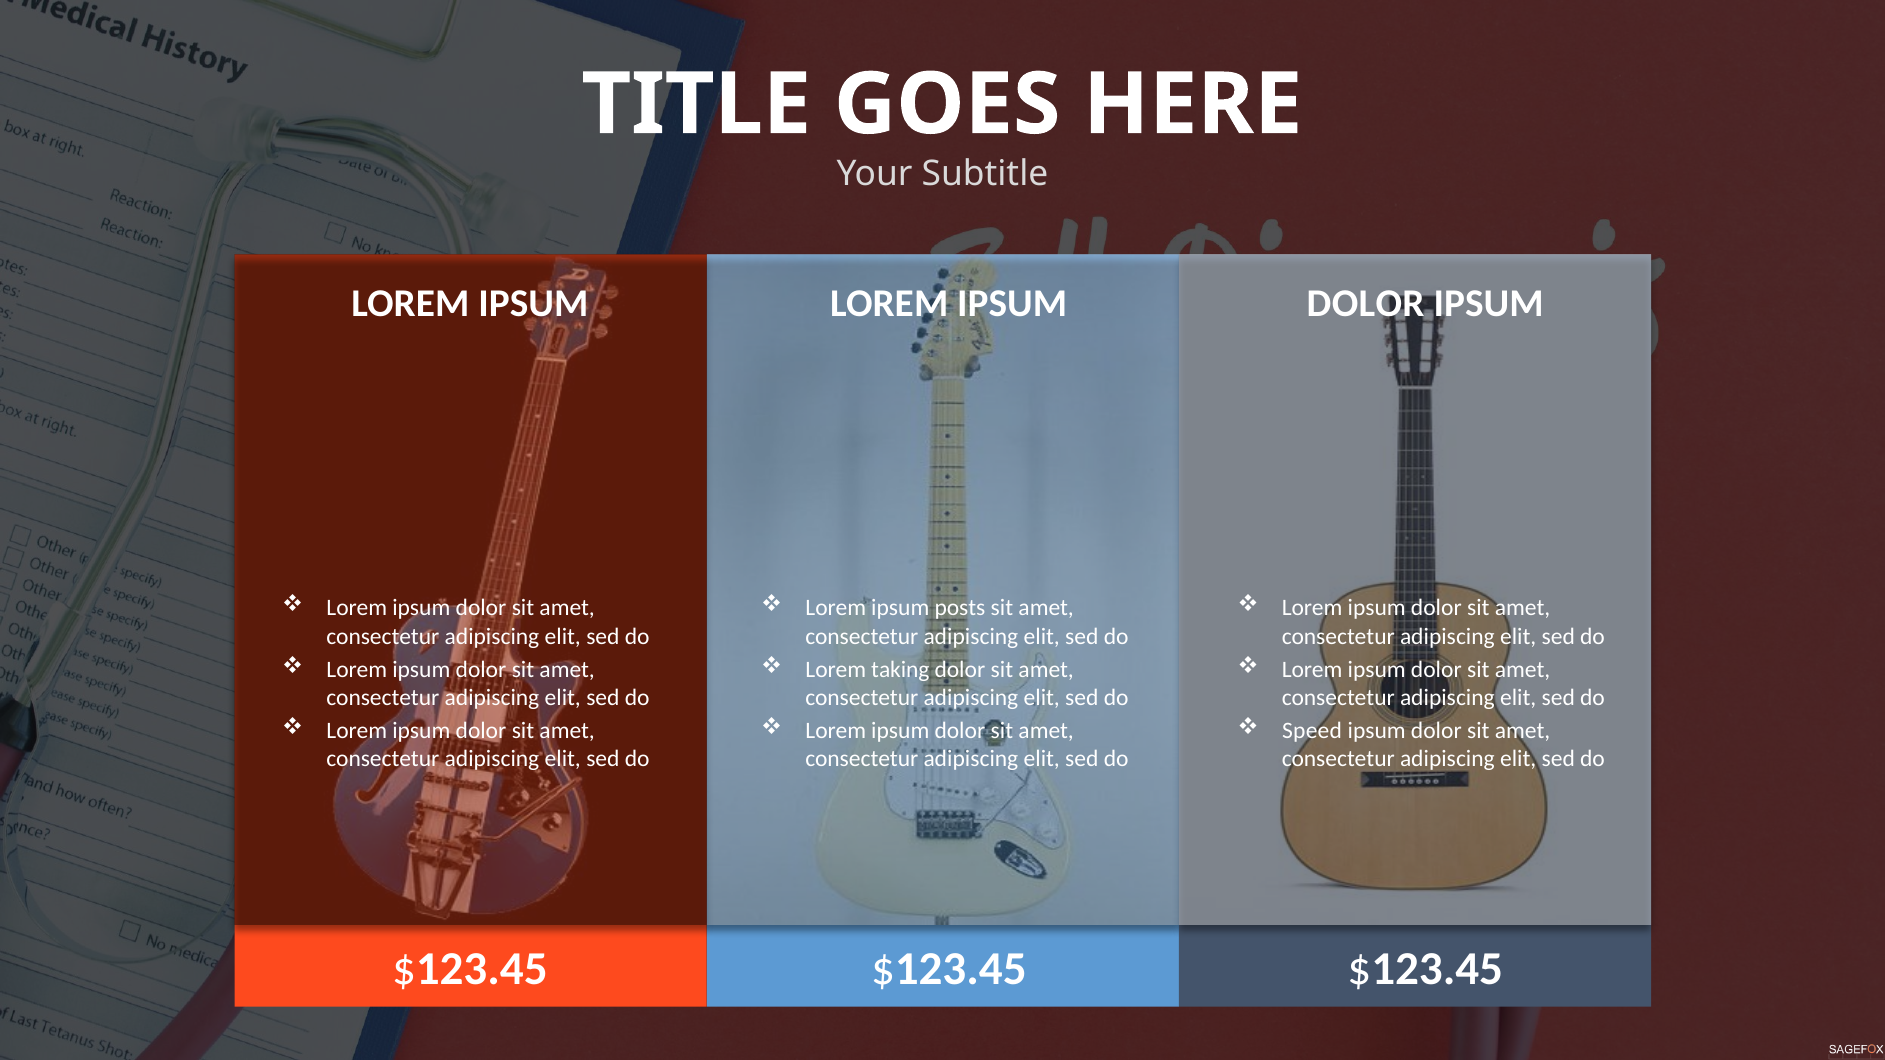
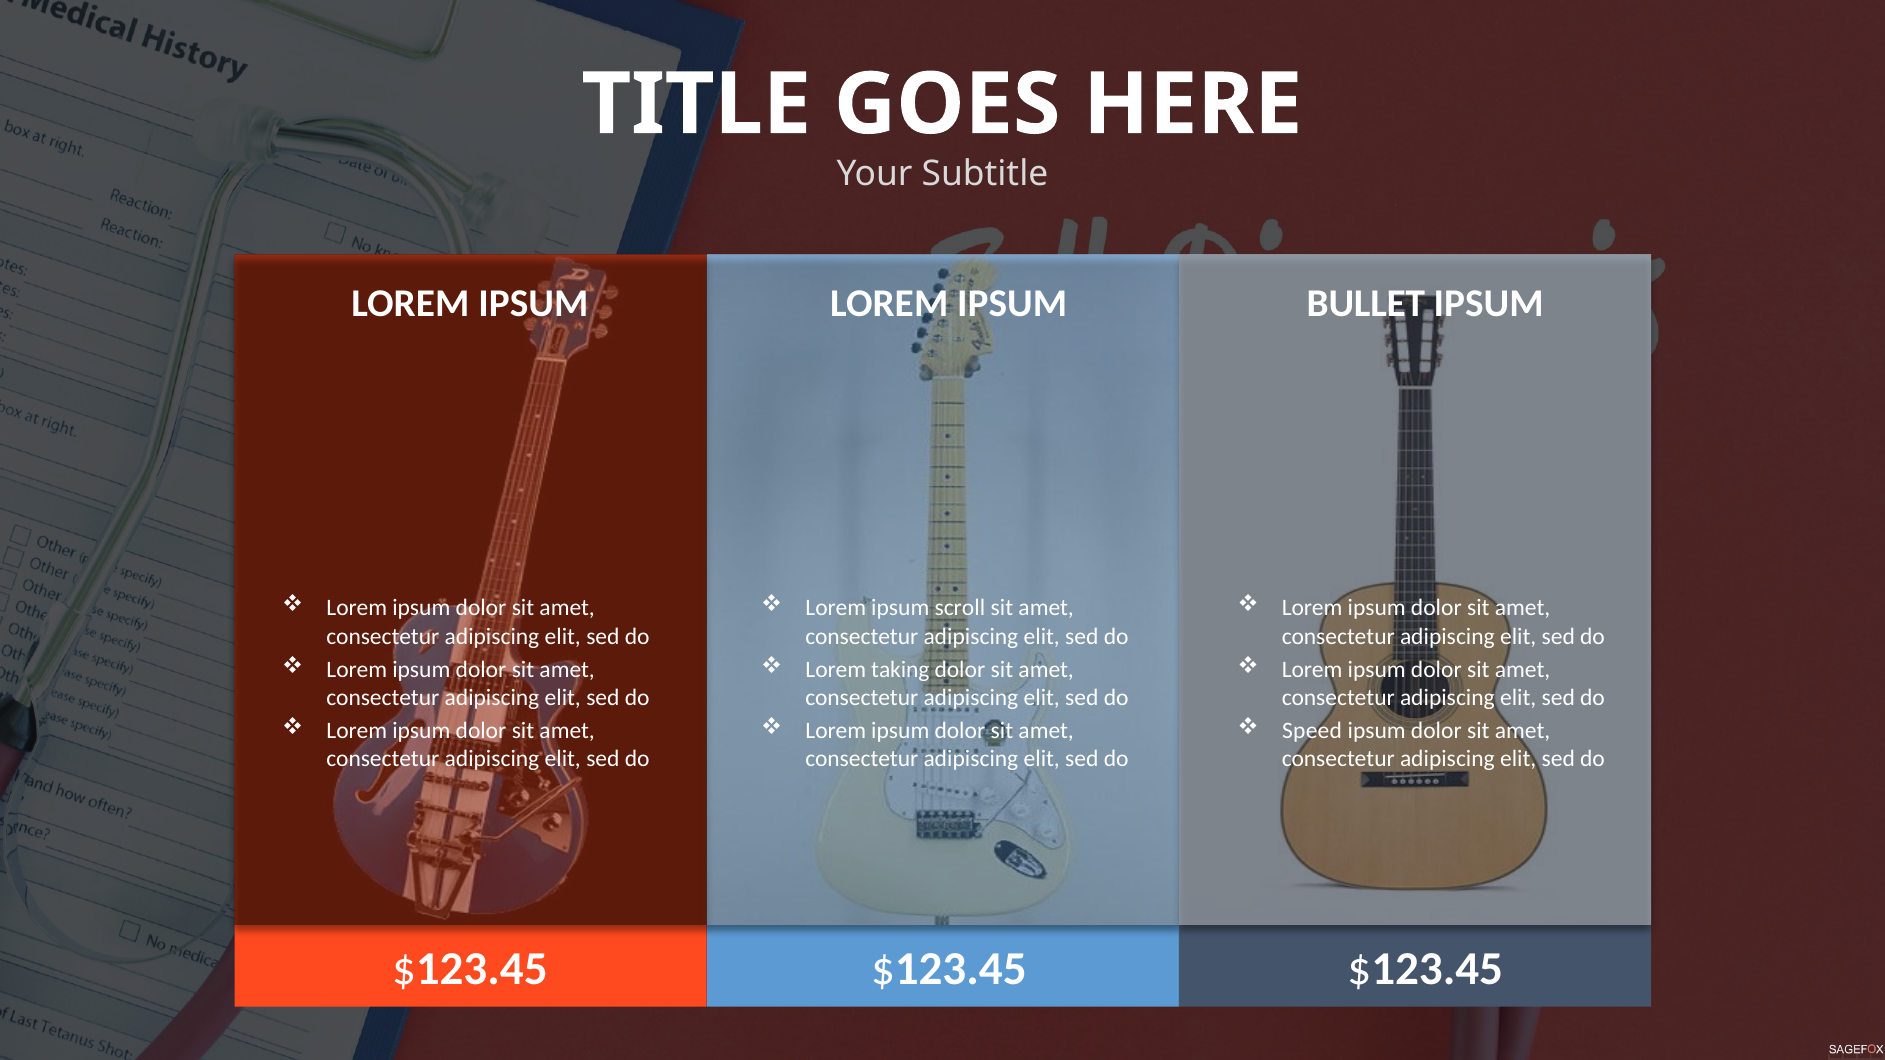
DOLOR: DOLOR -> BULLET (1366, 303)
posts: posts -> scroll (960, 608)
